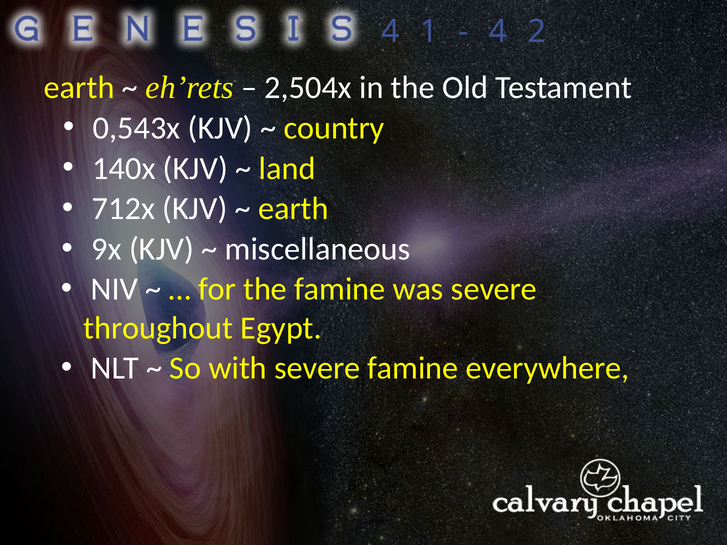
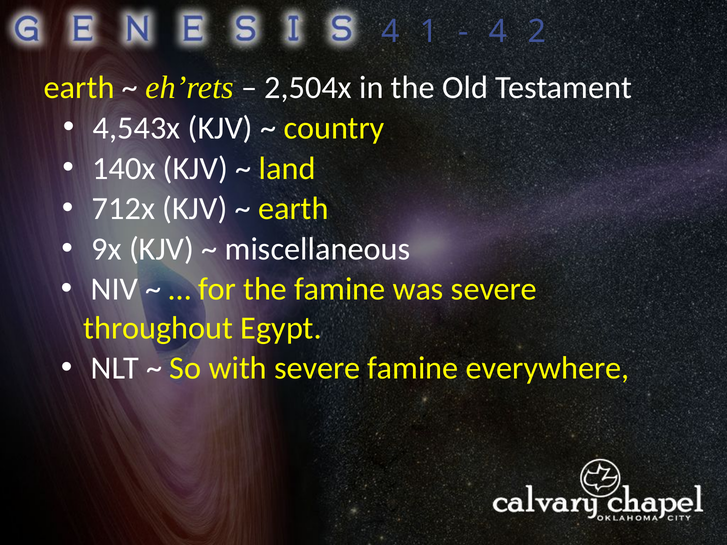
0,543x: 0,543x -> 4,543x (137, 128)
